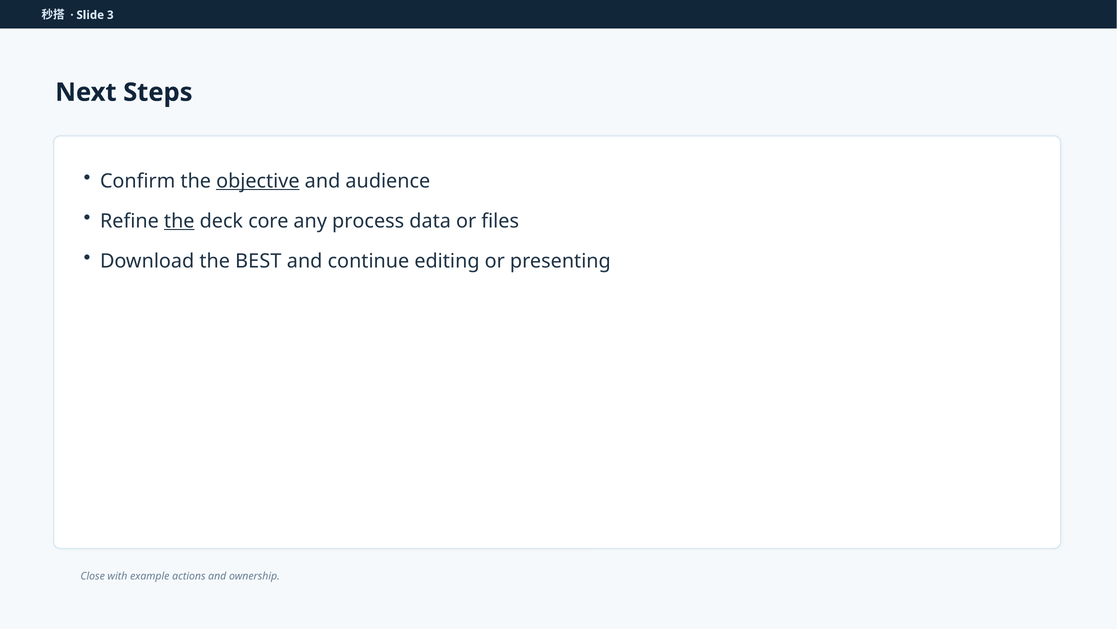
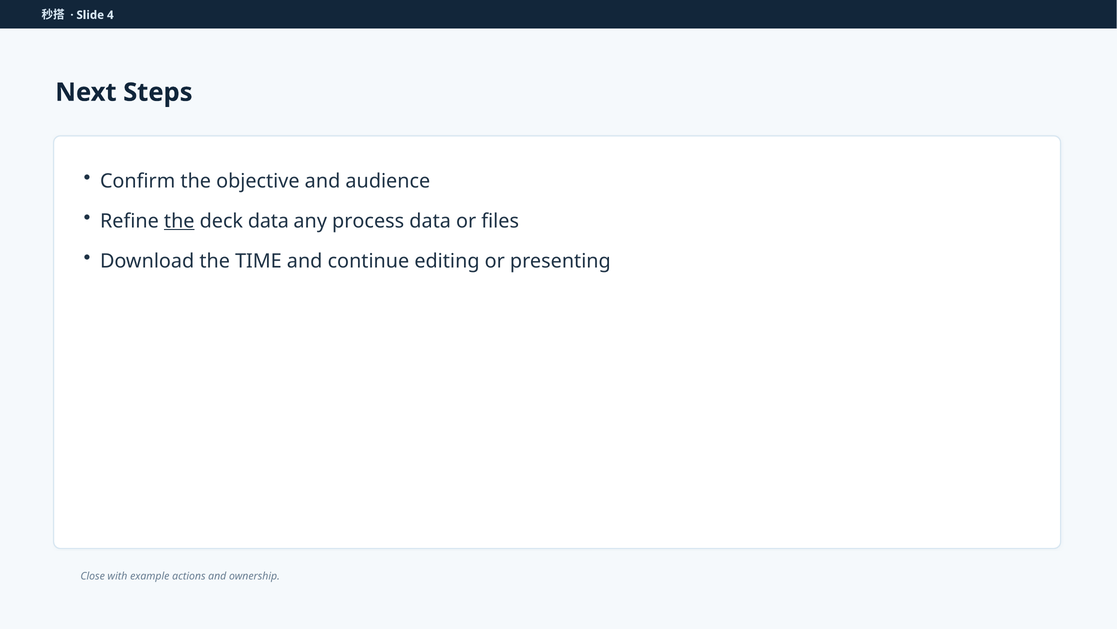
3: 3 -> 4 (110, 15)
objective underline: present -> none (258, 181)
deck core: core -> data (268, 221)
BEST: BEST -> TIME (258, 261)
